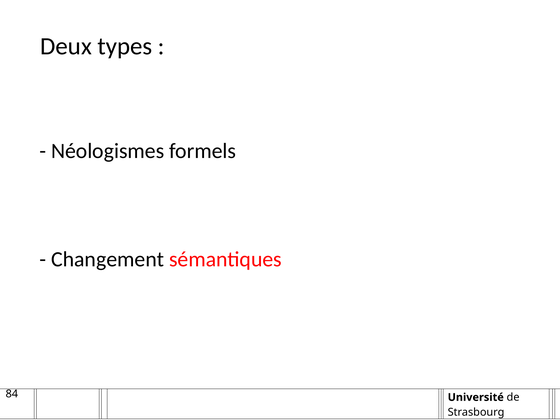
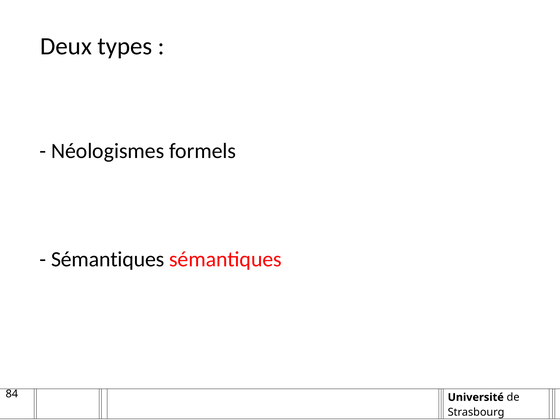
Changement: Changement -> Sémantiques (108, 259)
